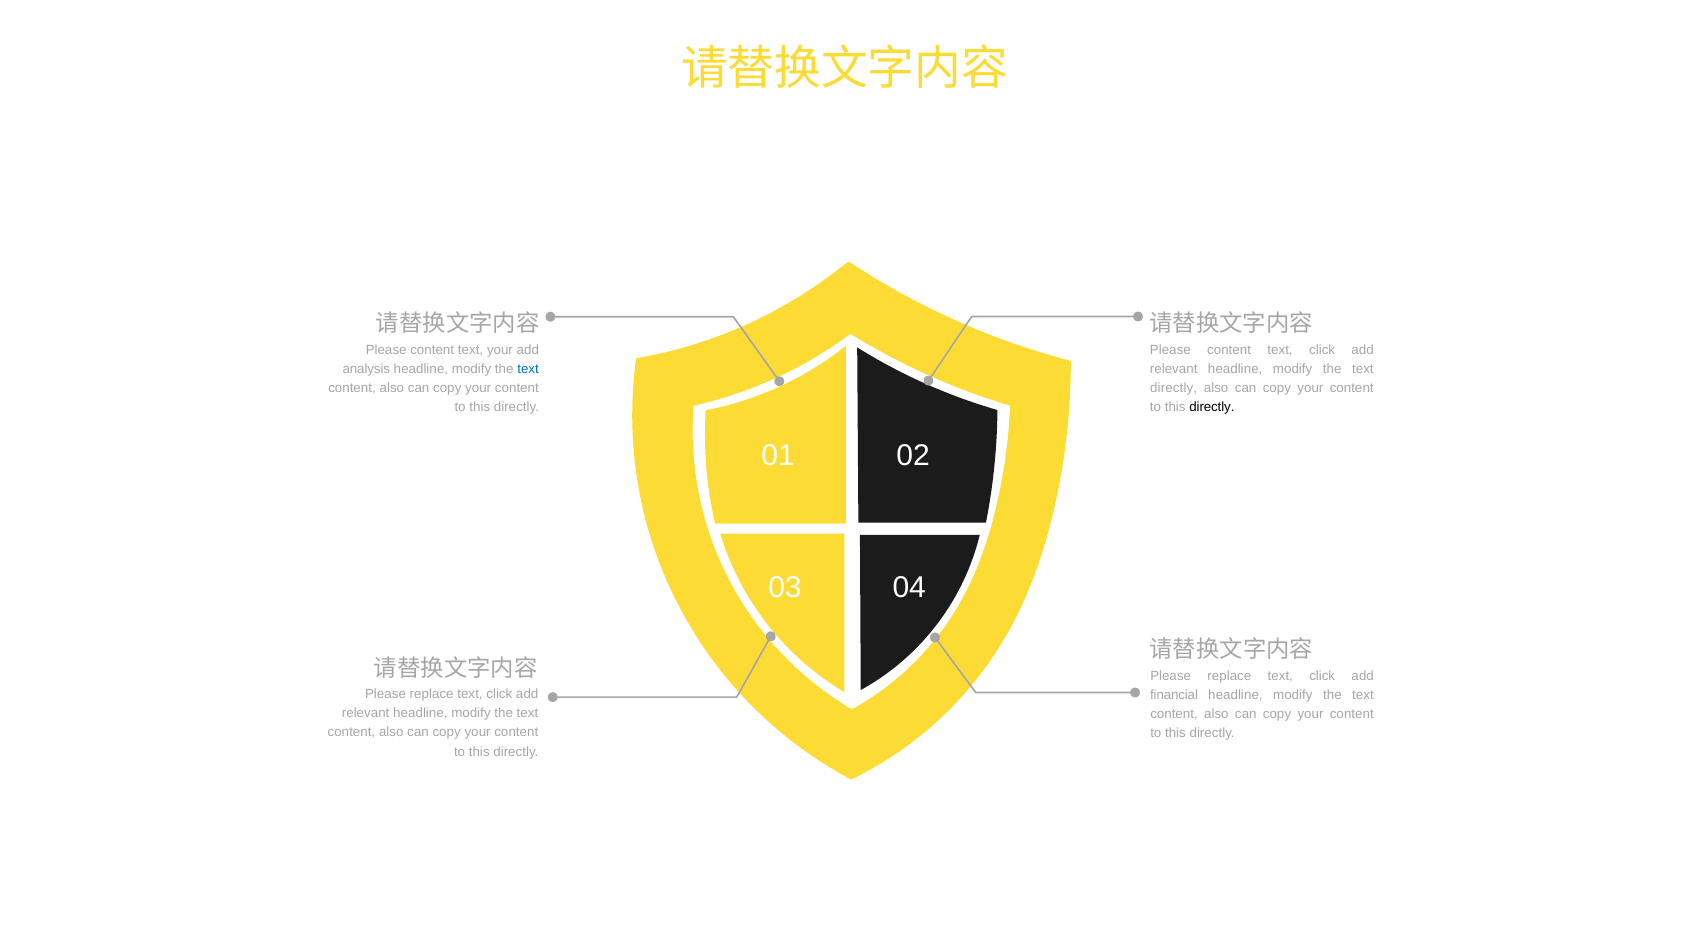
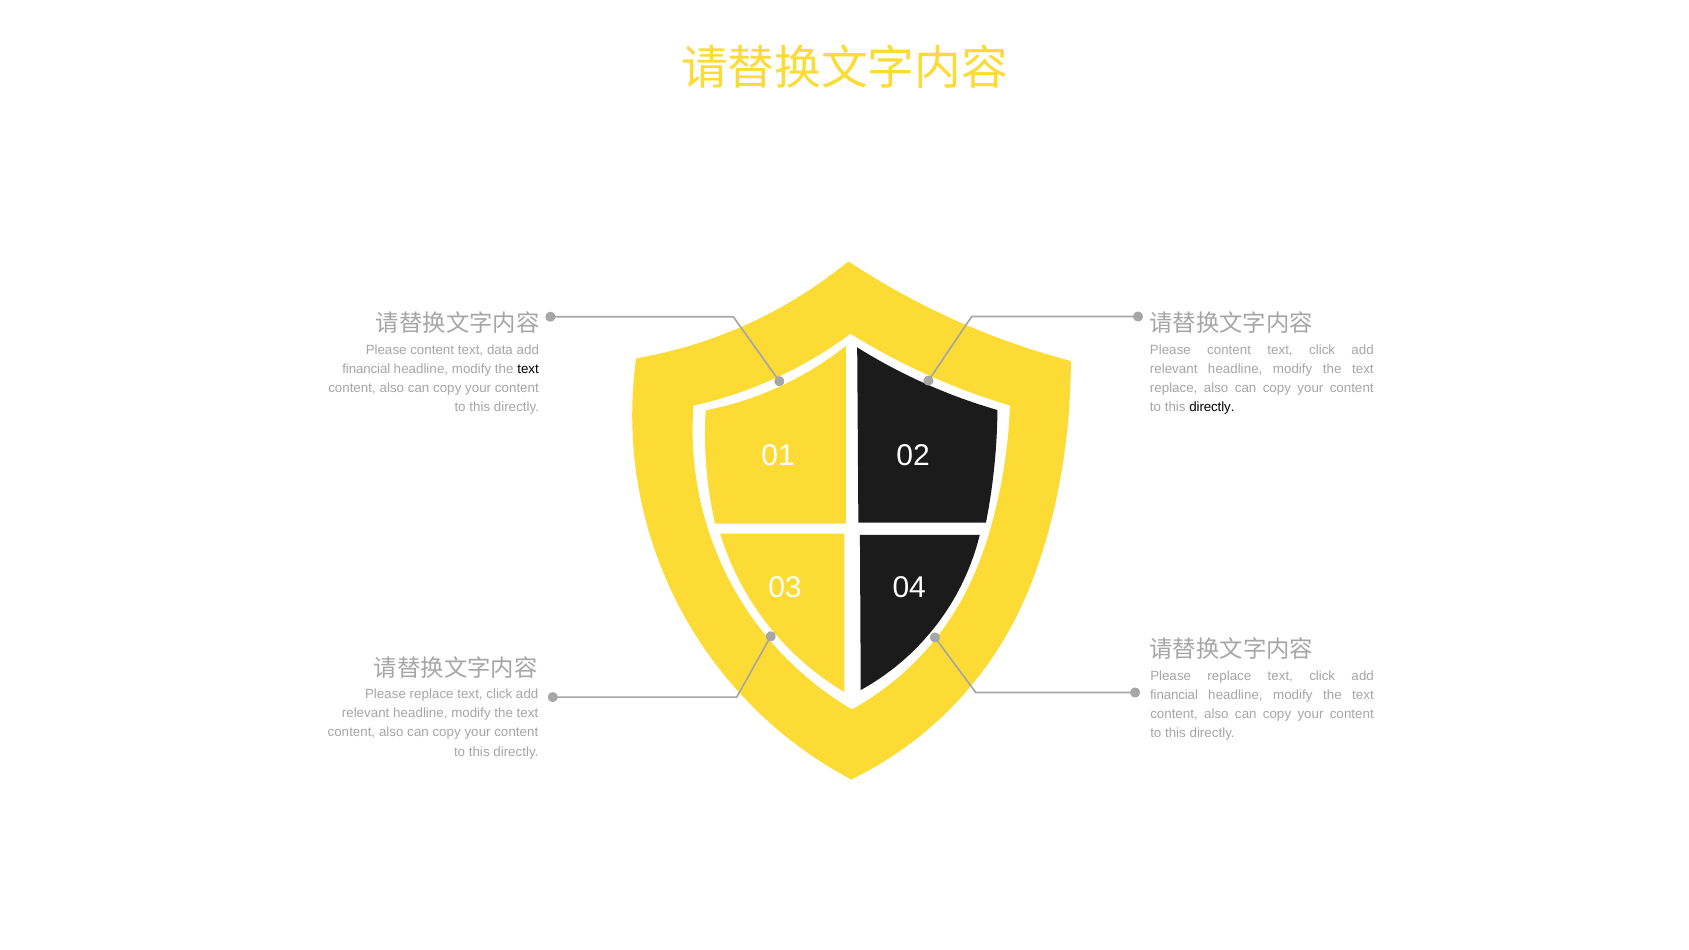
text your: your -> data (500, 350)
analysis: analysis -> financial (366, 369)
text colour: blue -> black (528, 369)
directly: directly -> replace (1174, 388)
